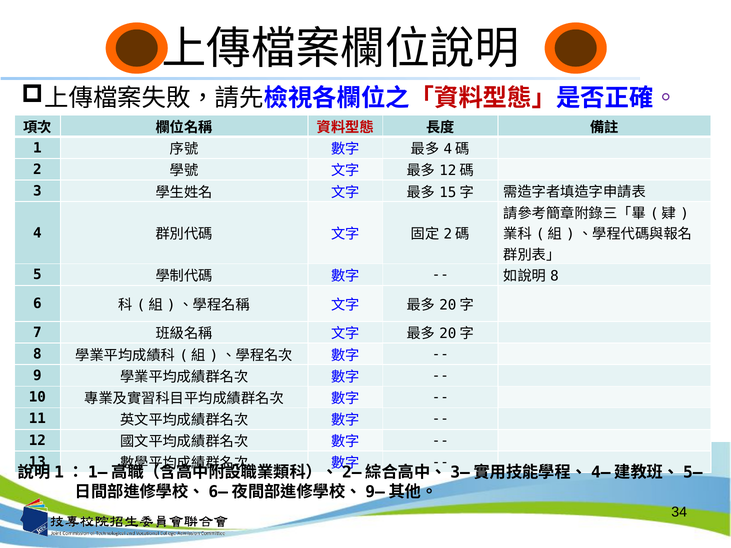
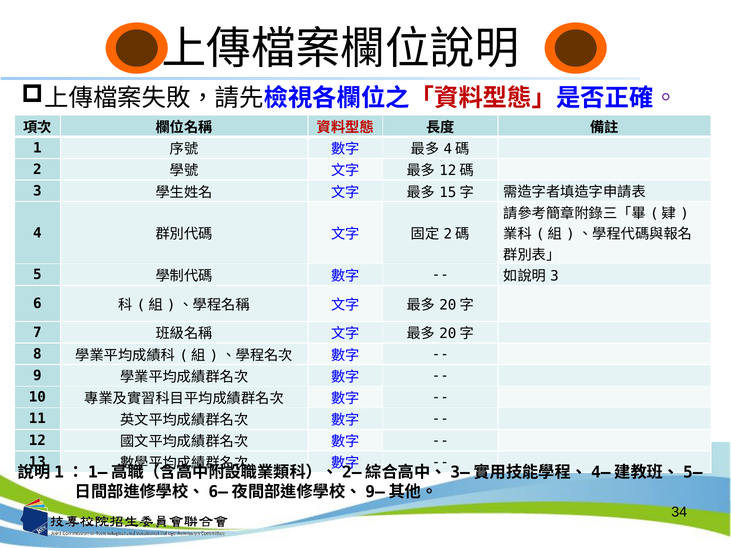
8: 8 -> 3 (555, 276)
